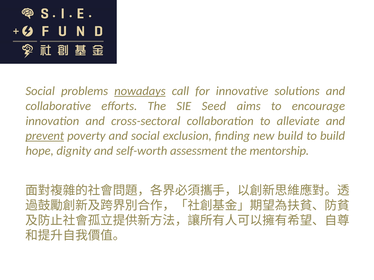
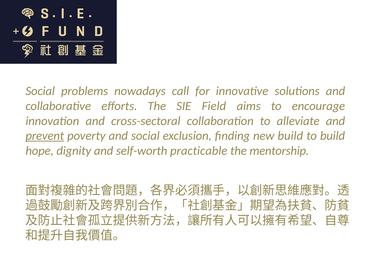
nowadays underline: present -> none (140, 91)
Seed: Seed -> Field (214, 106)
assessment: assessment -> practicable (199, 151)
